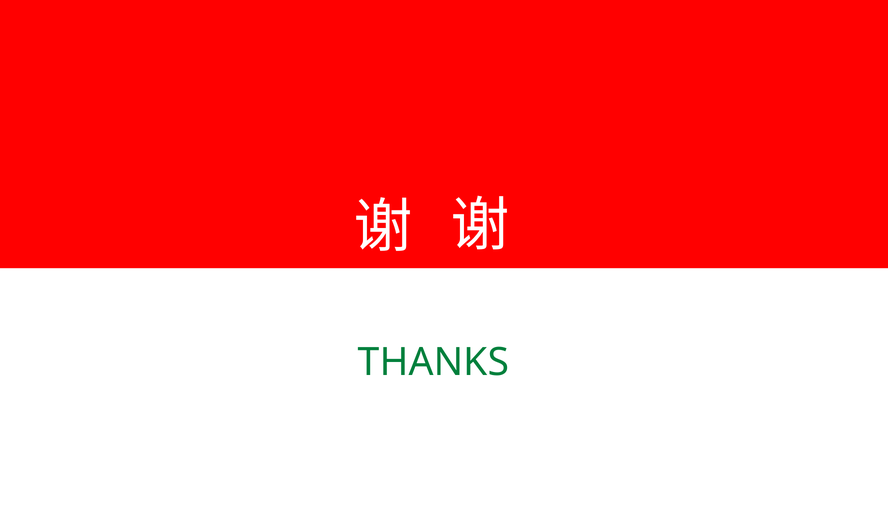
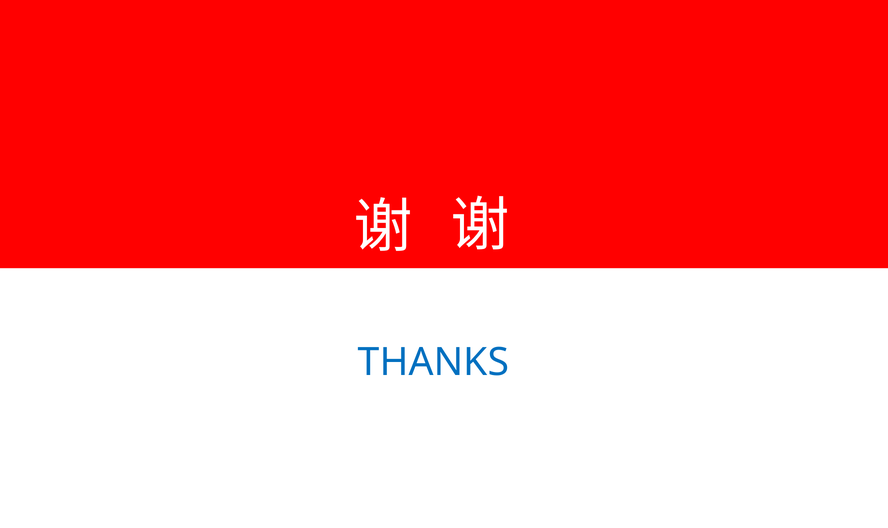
THANKS colour: green -> blue (434, 363)
